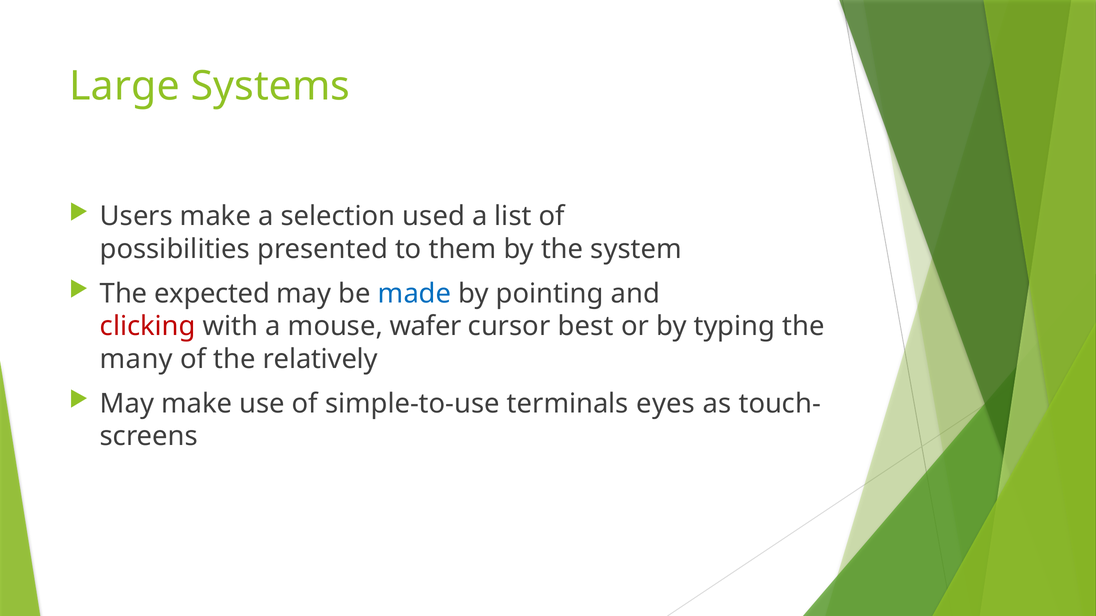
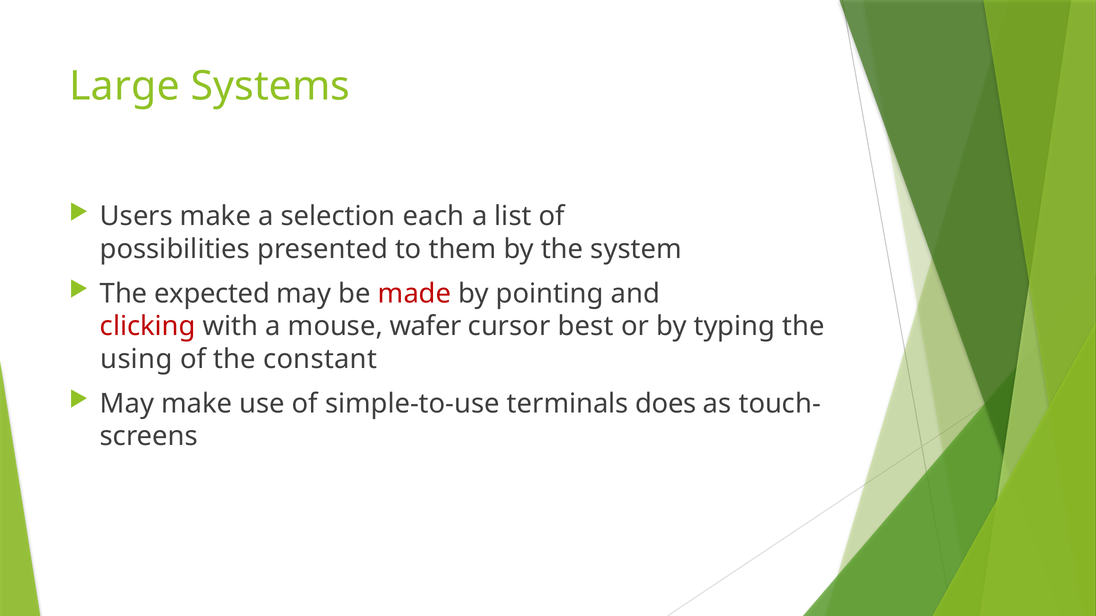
used: used -> each (434, 217)
made colour: blue -> red (415, 294)
many: many -> using (136, 360)
relatively: relatively -> constant (320, 360)
eyes: eyes -> does (666, 404)
